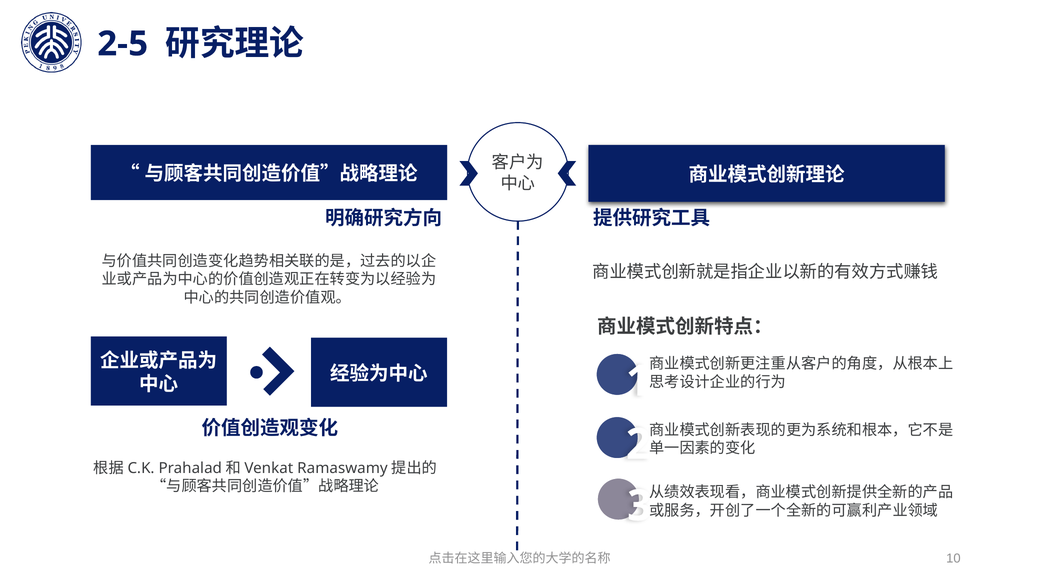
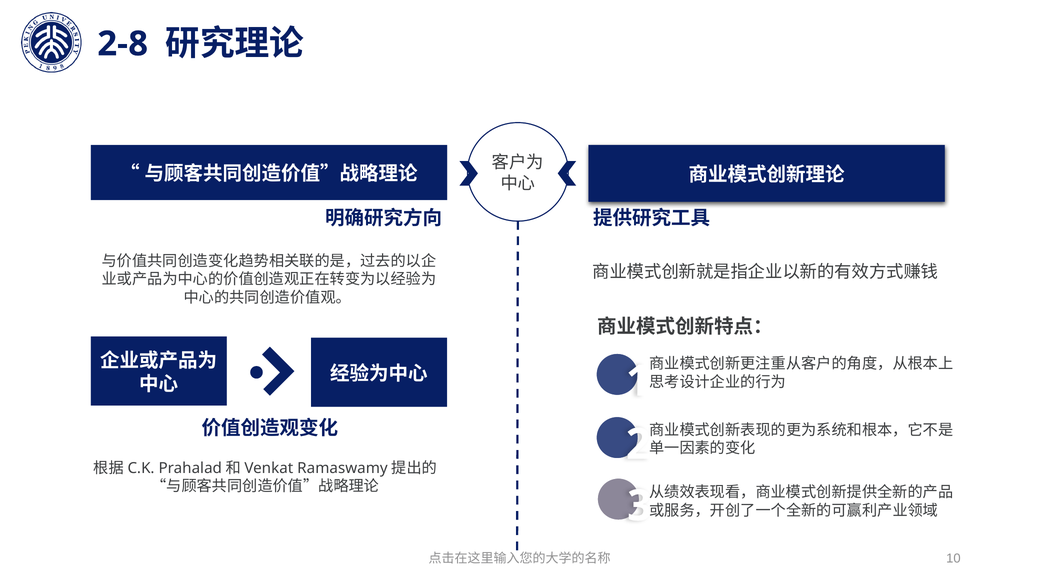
2-5: 2-5 -> 2-8 (123, 44)
